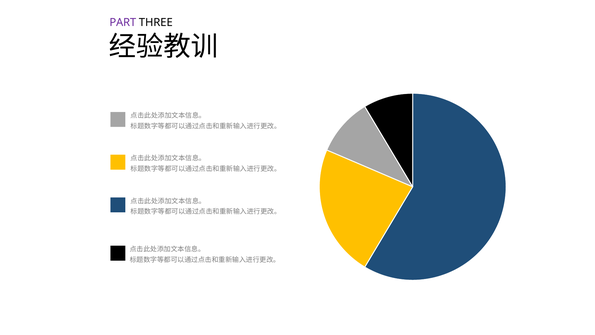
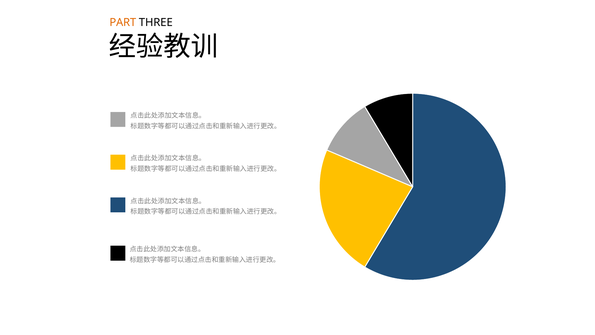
PART colour: purple -> orange (123, 23)
